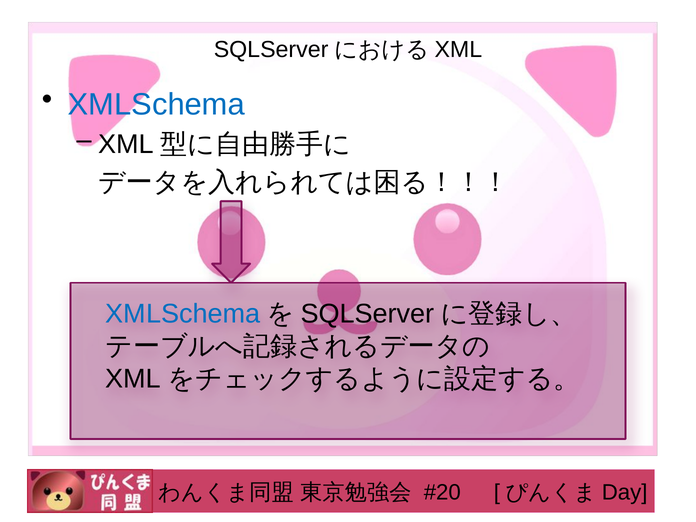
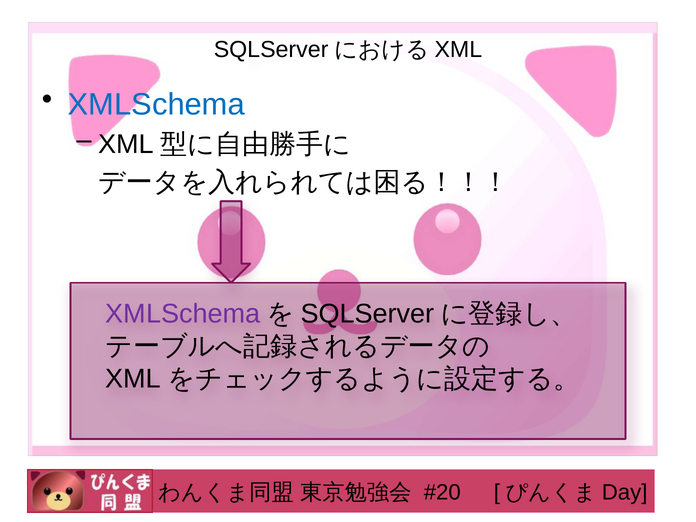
XMLSchema colour: blue -> purple (183, 314)
